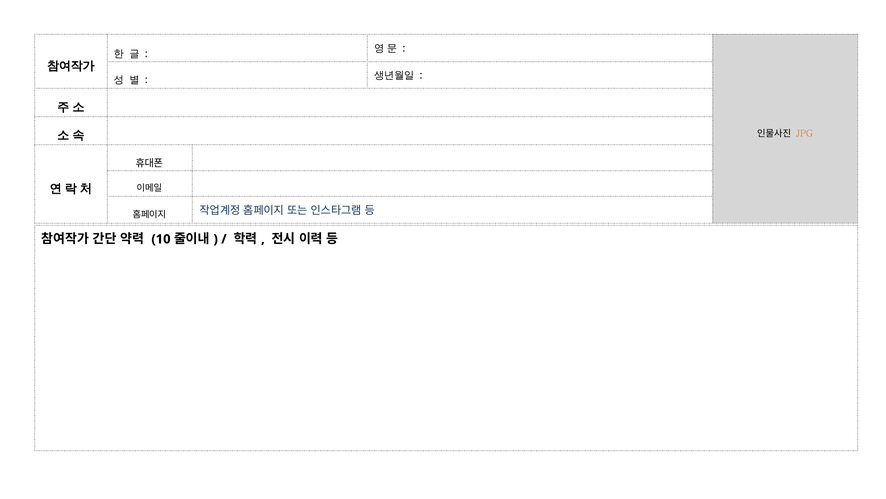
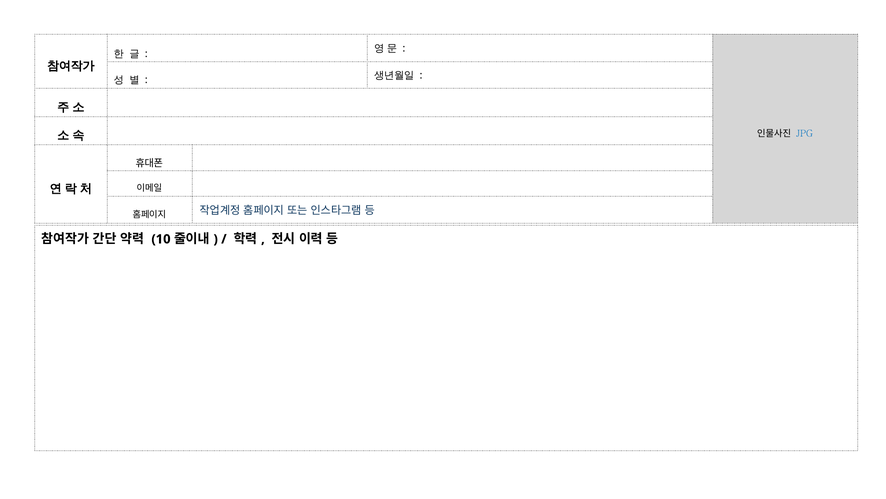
JPG colour: orange -> blue (805, 133)
